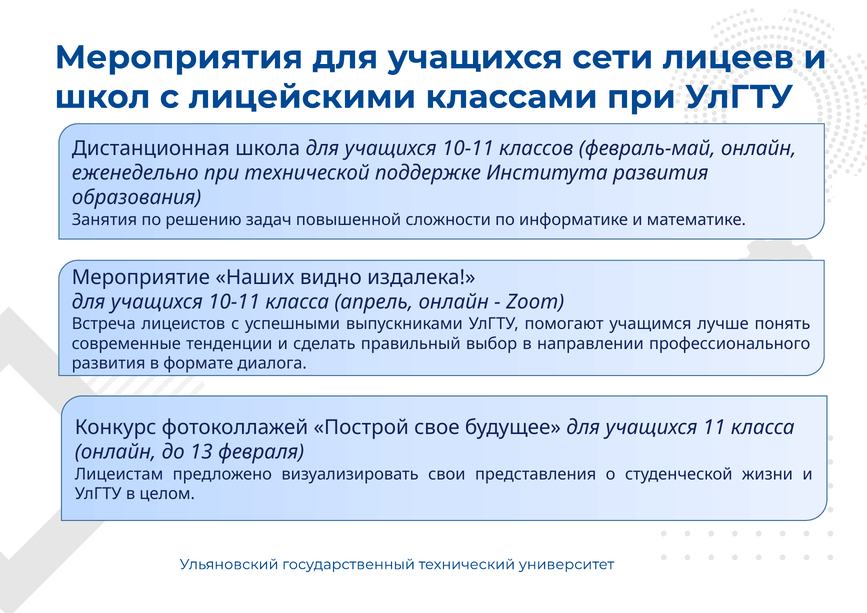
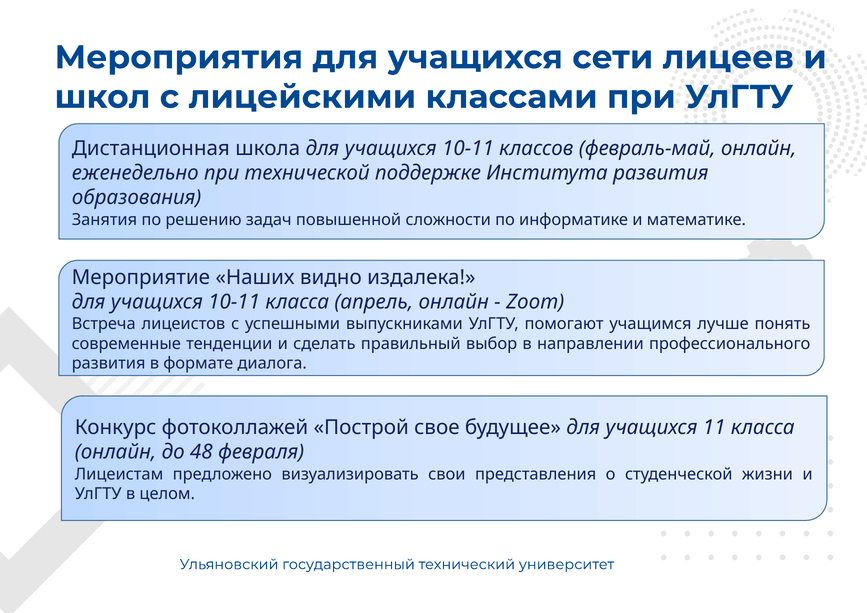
13: 13 -> 48 (201, 452)
